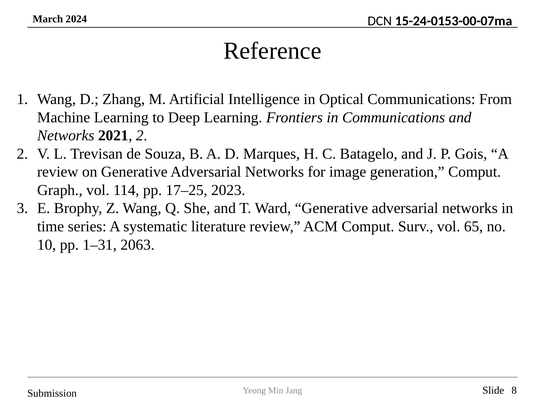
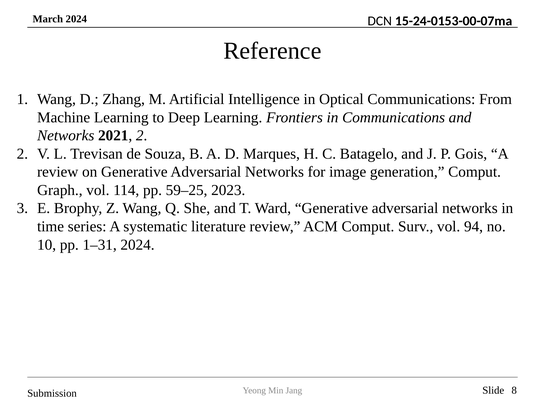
17–25: 17–25 -> 59–25 (187, 190)
65: 65 -> 94 (473, 226)
1–31 2063: 2063 -> 2024 (137, 245)
